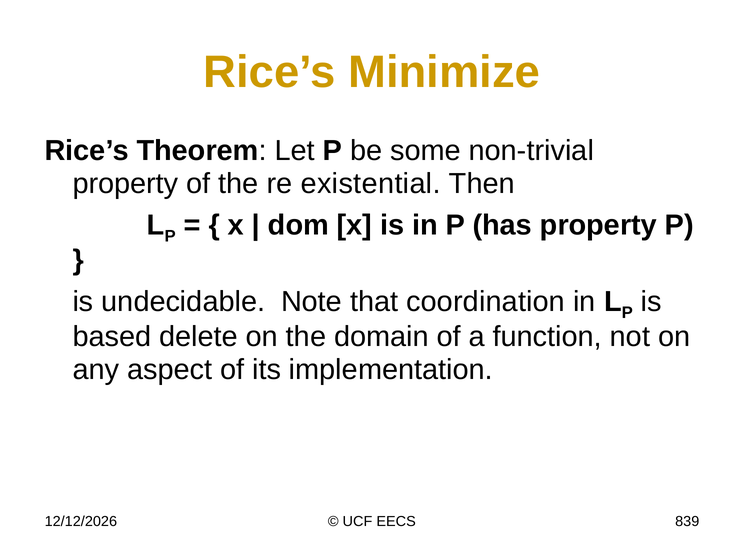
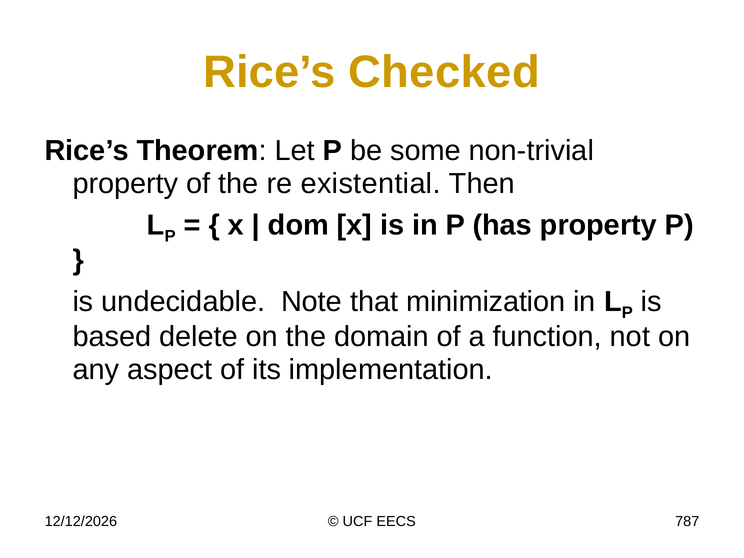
Minimize: Minimize -> Checked (444, 72)
coordination: coordination -> minimization (486, 301)
839: 839 -> 787 (687, 522)
